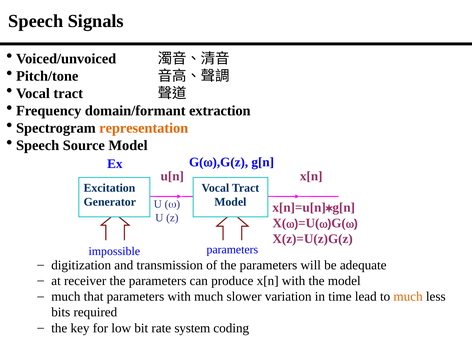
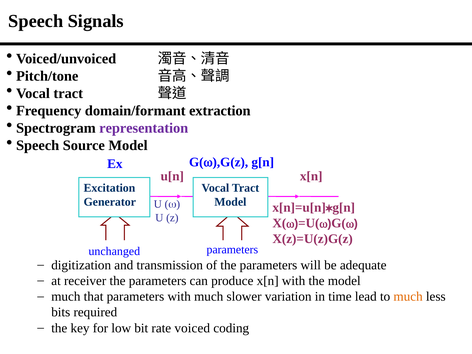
representation colour: orange -> purple (144, 128)
impossible: impossible -> unchanged (114, 251)
system: system -> voiced (192, 328)
